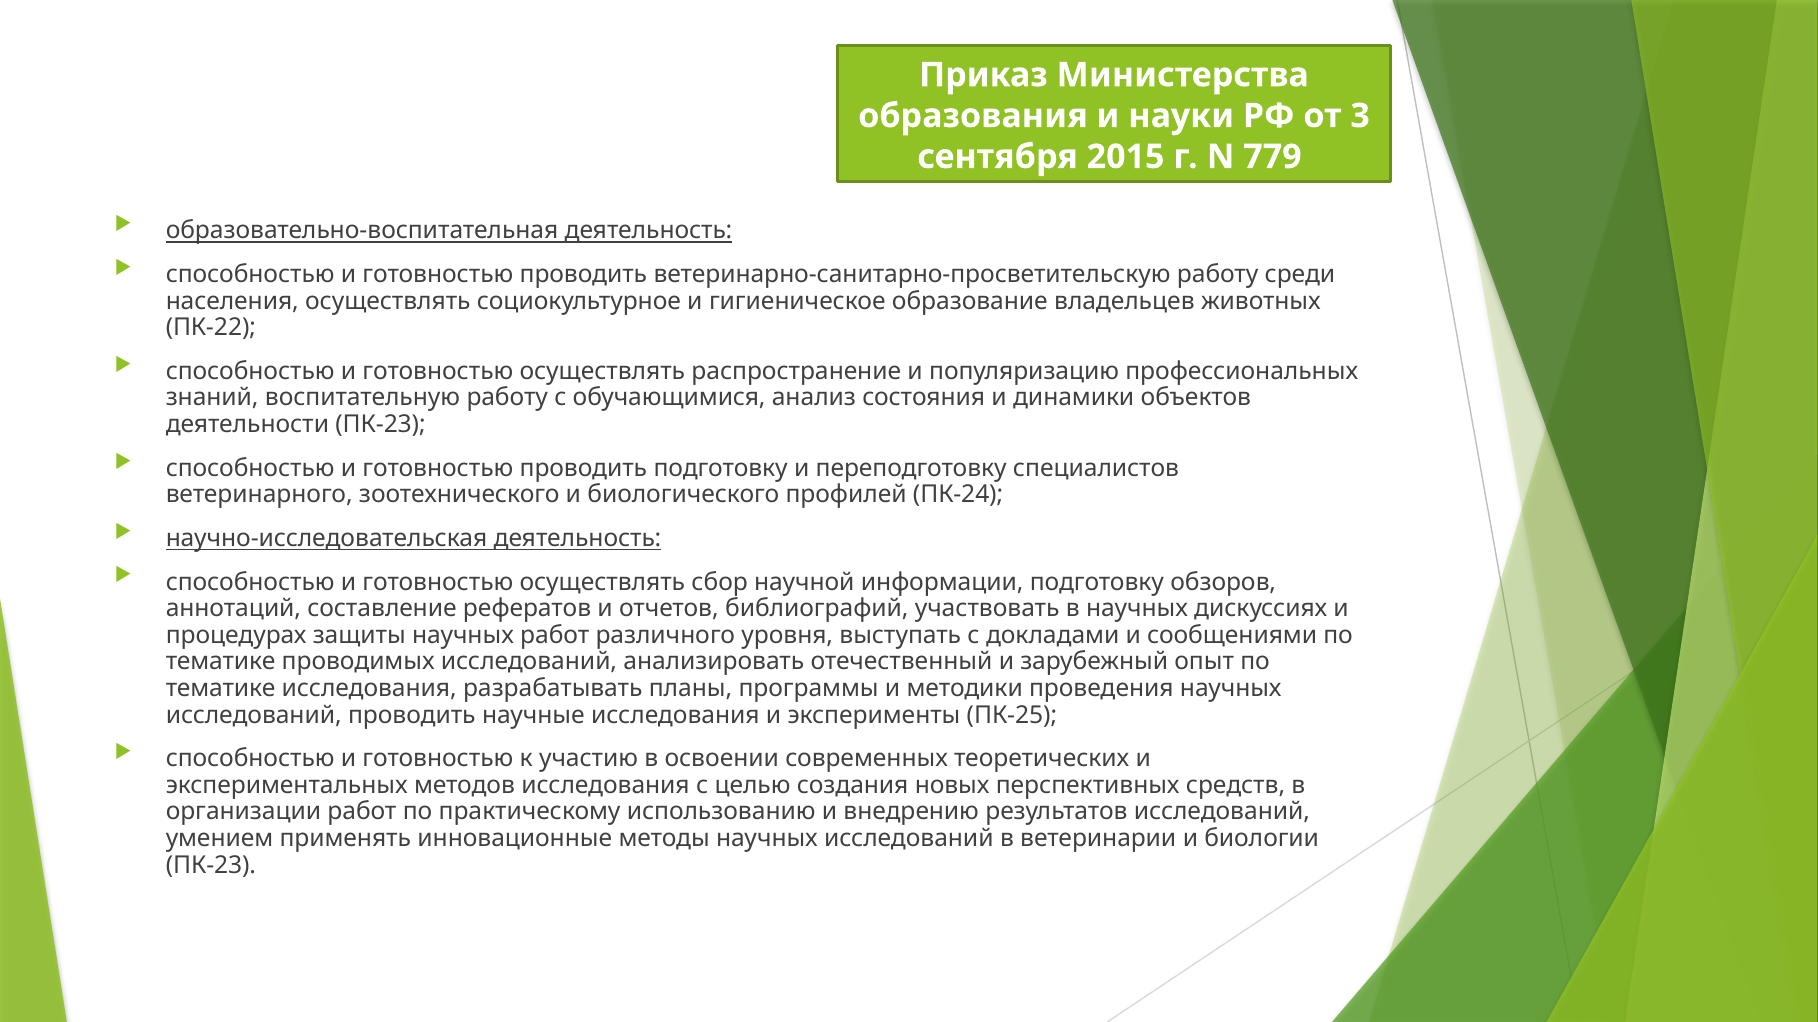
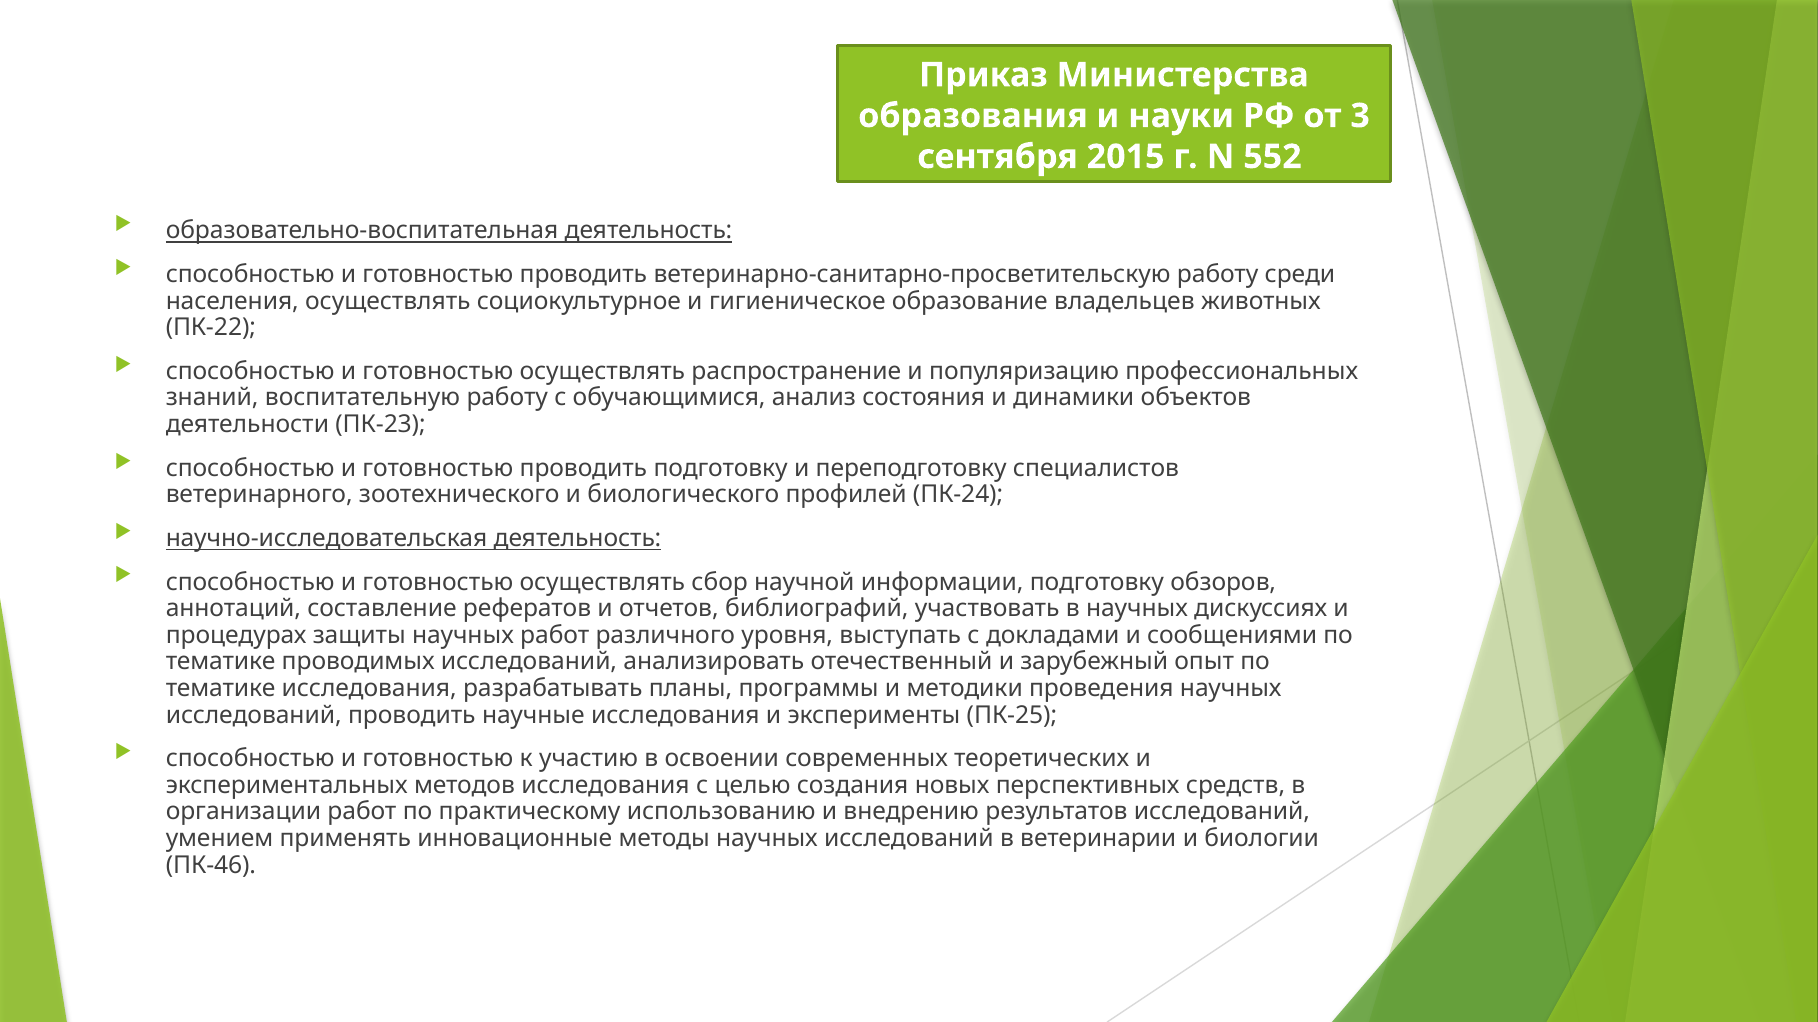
779: 779 -> 552 (1272, 157)
ПК-23: ПК-23 -> ПК-46 (211, 866)
